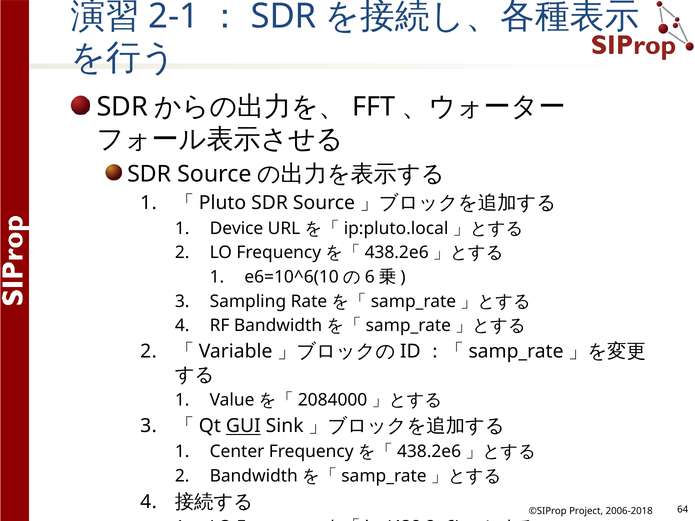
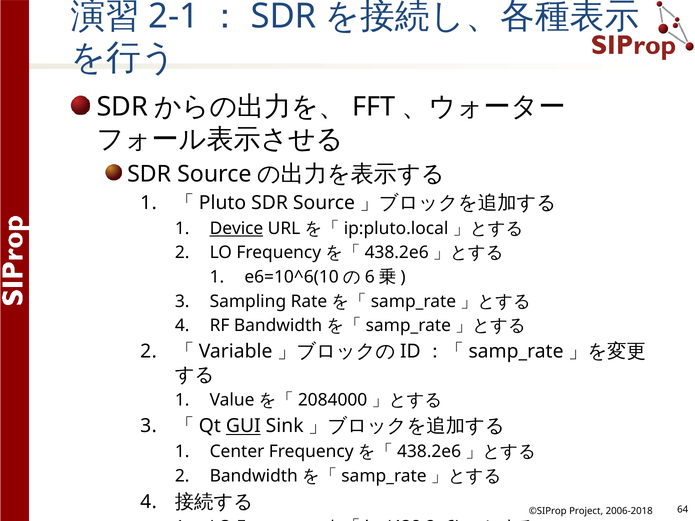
Device underline: none -> present (236, 228)
